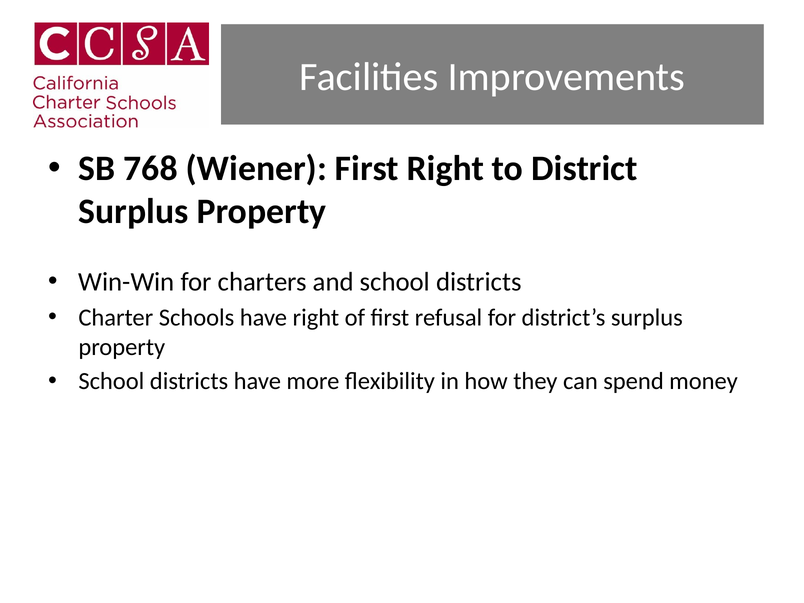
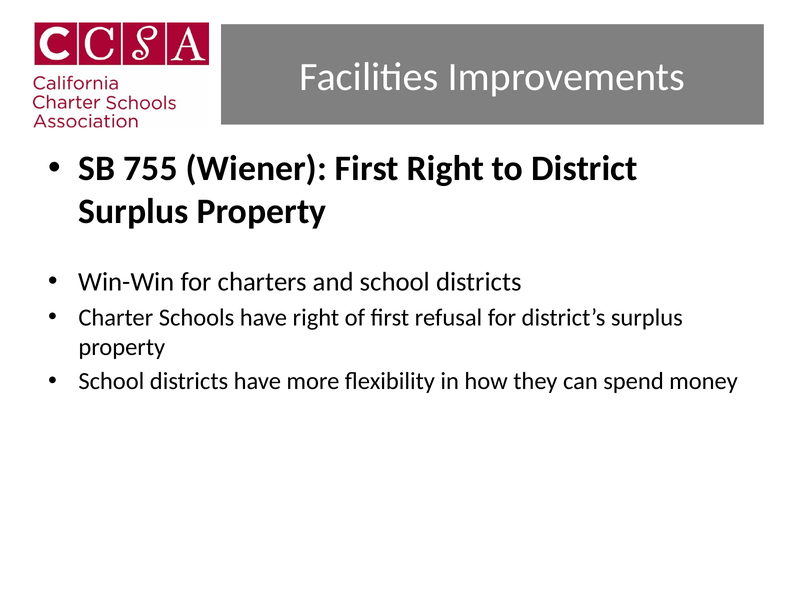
768: 768 -> 755 (151, 169)
